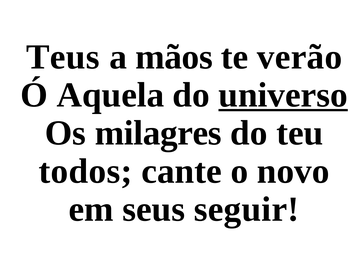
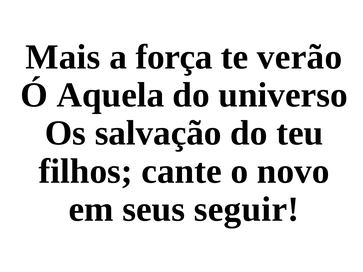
Teus: Teus -> Mais (63, 57)
mãos: mãos -> força (174, 57)
universo underline: present -> none (283, 95)
milagres: milagres -> salvação (158, 133)
todos: todos -> filhos (86, 171)
